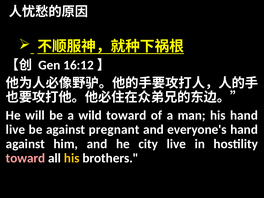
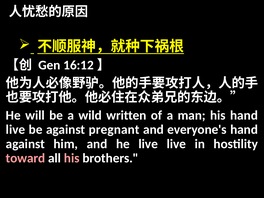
wild toward: toward -> written (126, 115)
he city: city -> live (148, 144)
his colour: yellow -> pink (72, 158)
